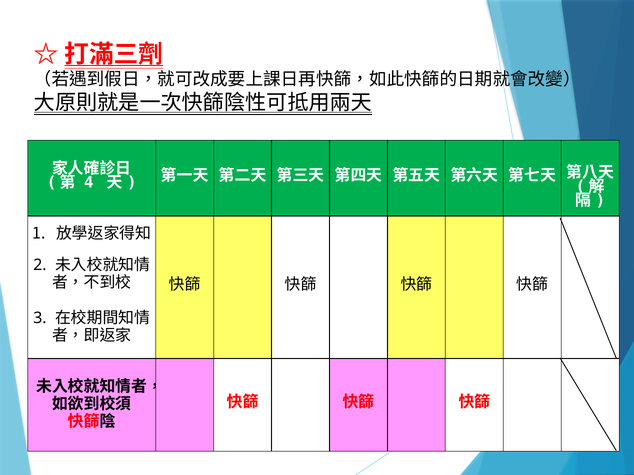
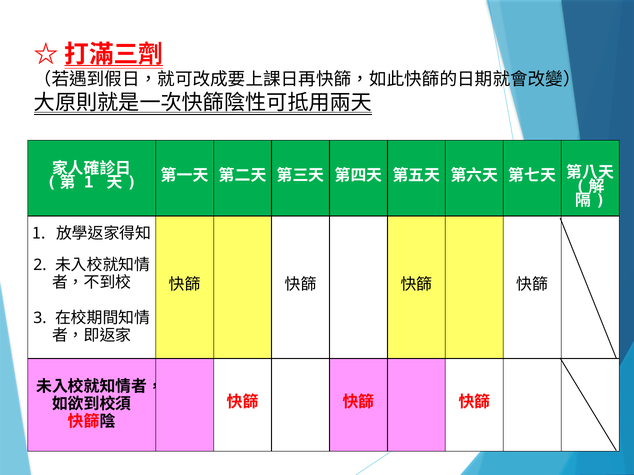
4: 4 -> 1 (89, 183)
